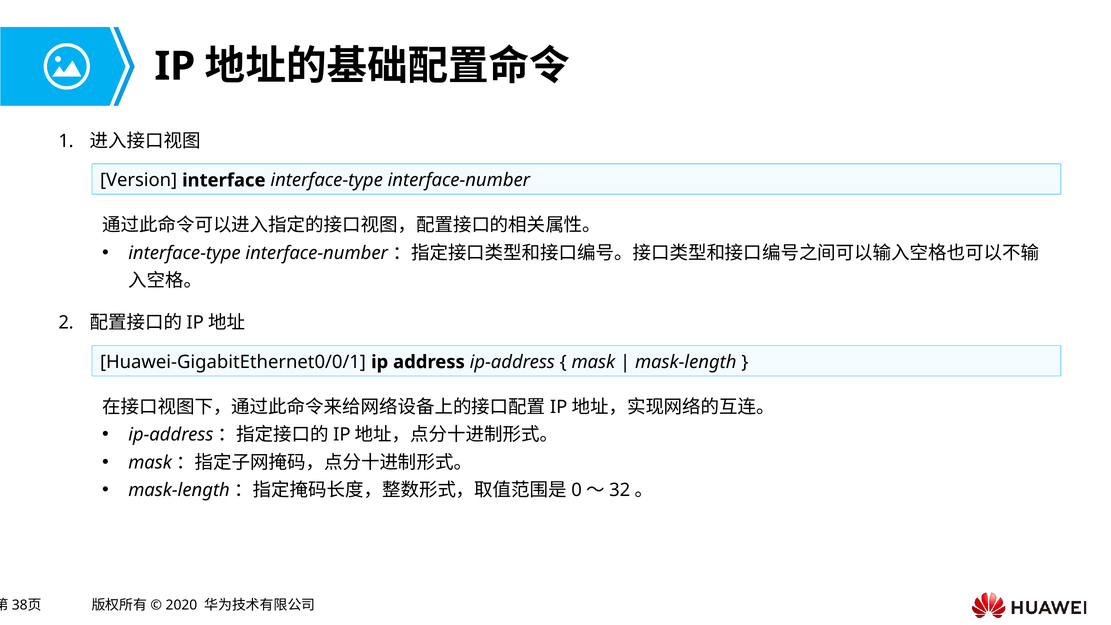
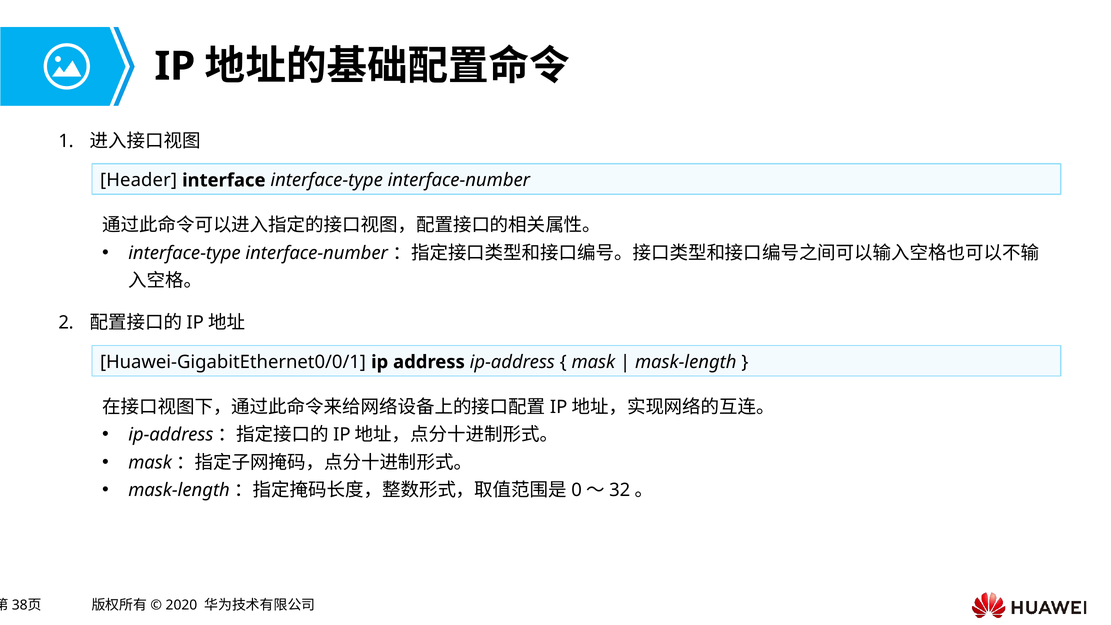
Version: Version -> Header (139, 180)
